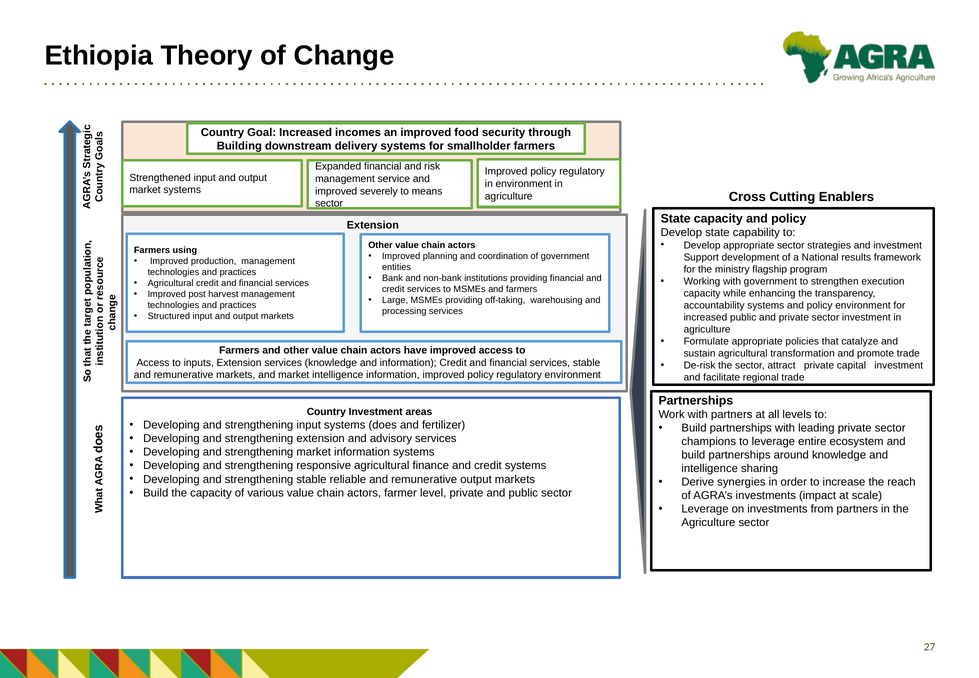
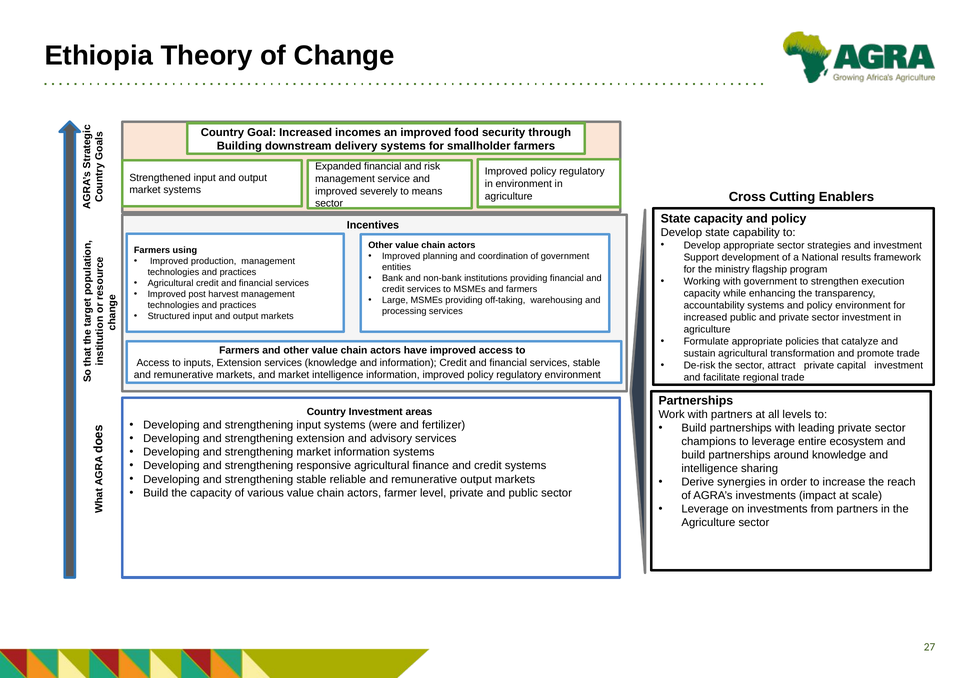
Extension: Extension -> Incentives (373, 225)
does: does -> were (383, 425)
